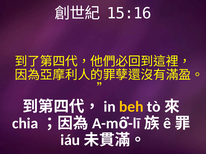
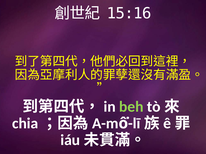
beh colour: yellow -> light green (131, 107)
